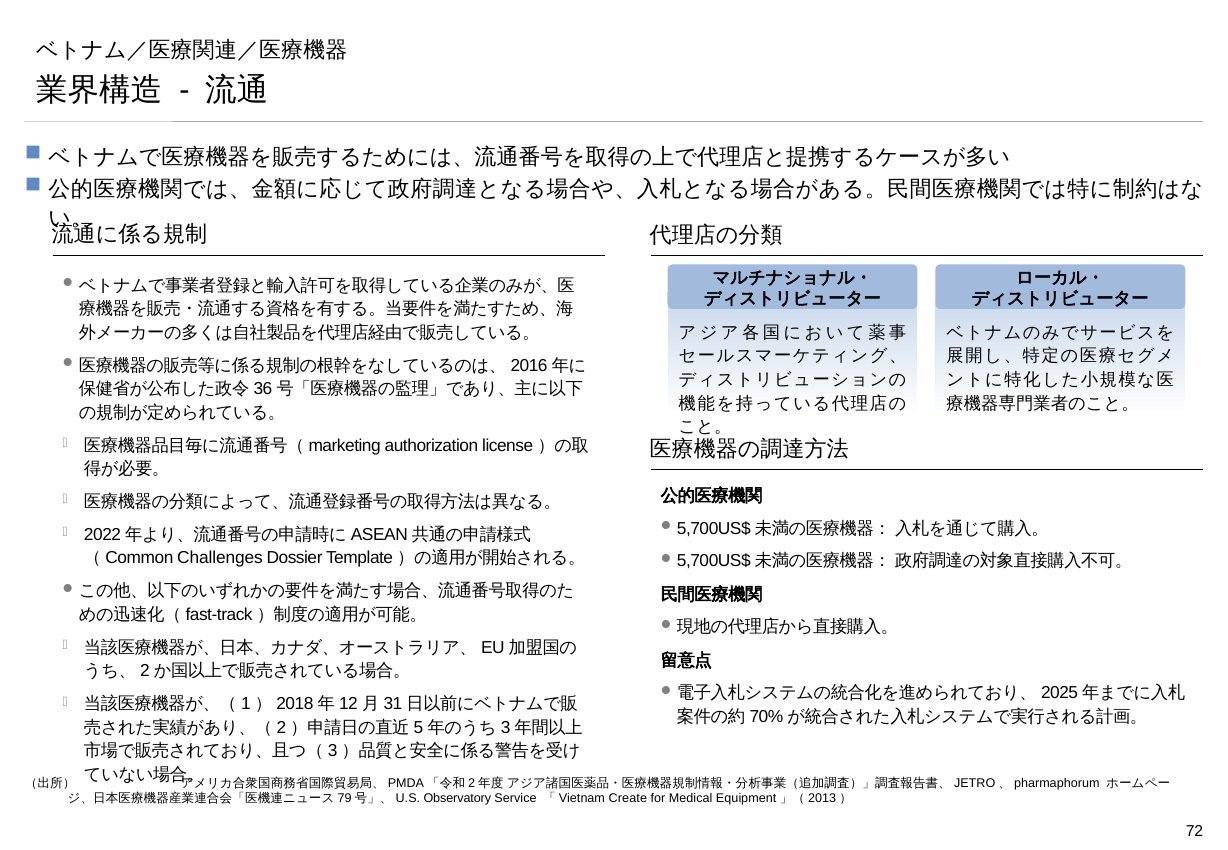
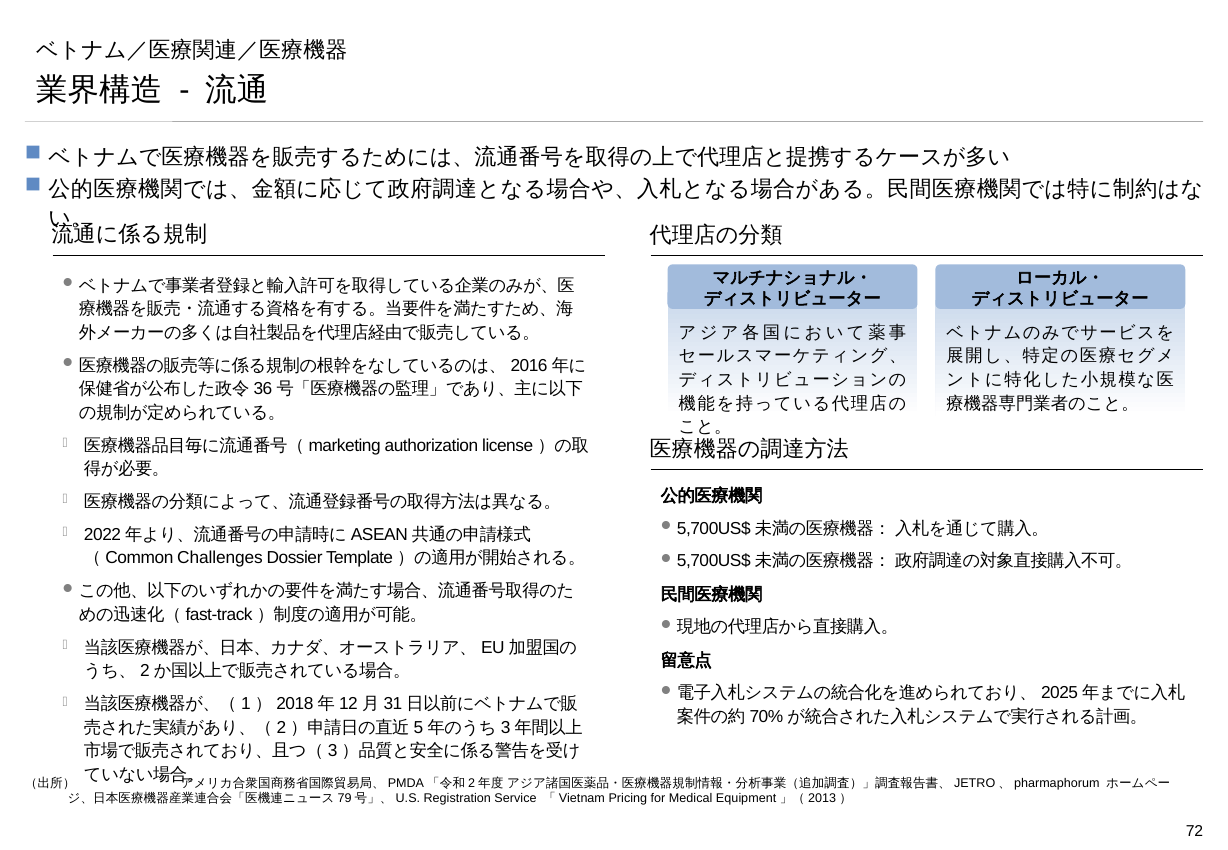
Observatory: Observatory -> Registration (457, 799)
Create: Create -> Pricing (628, 799)
